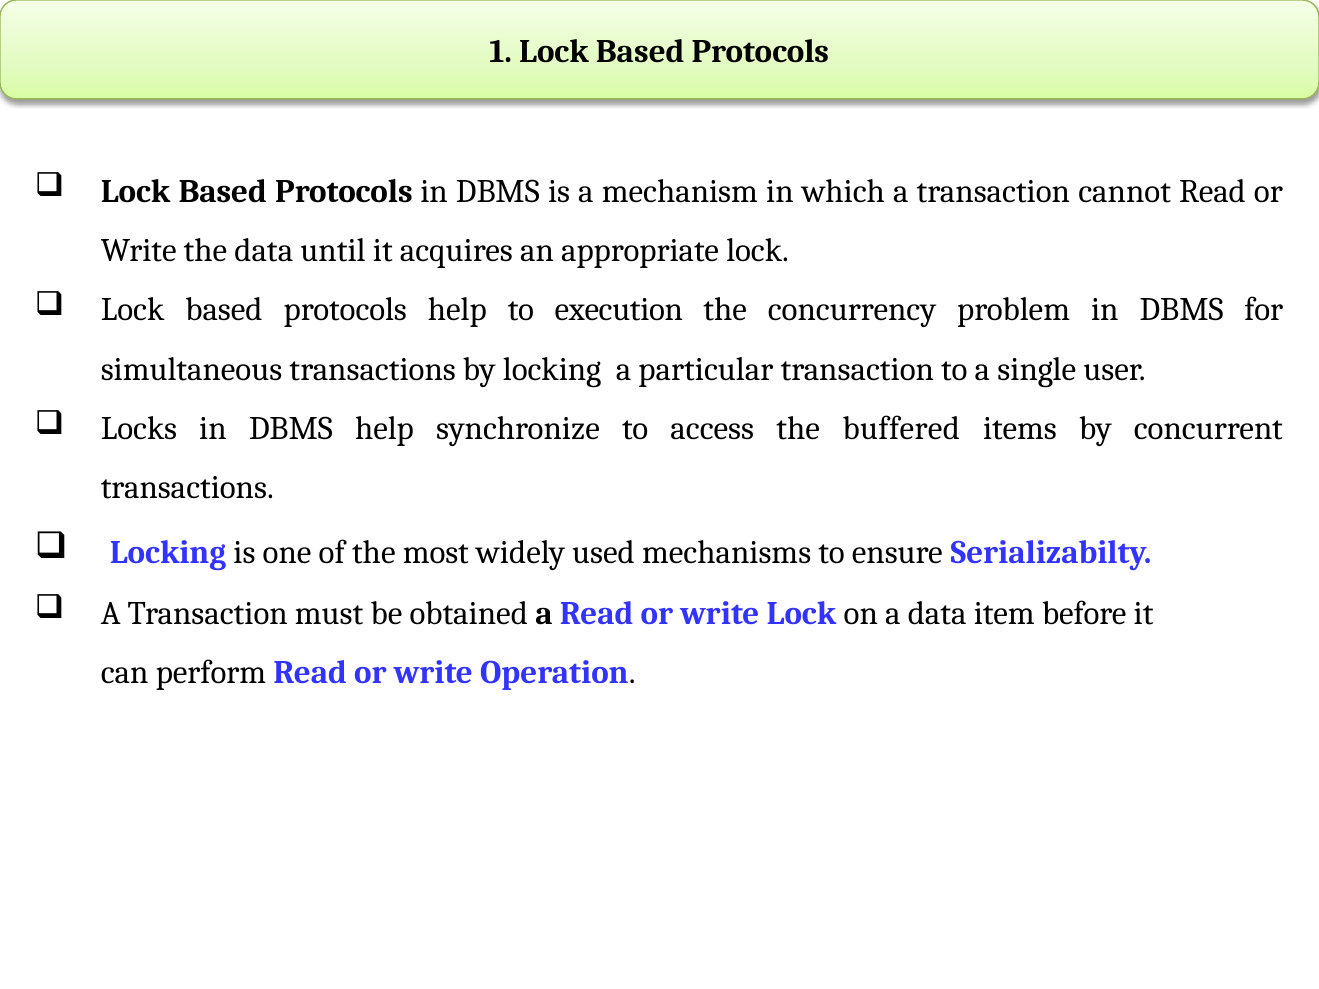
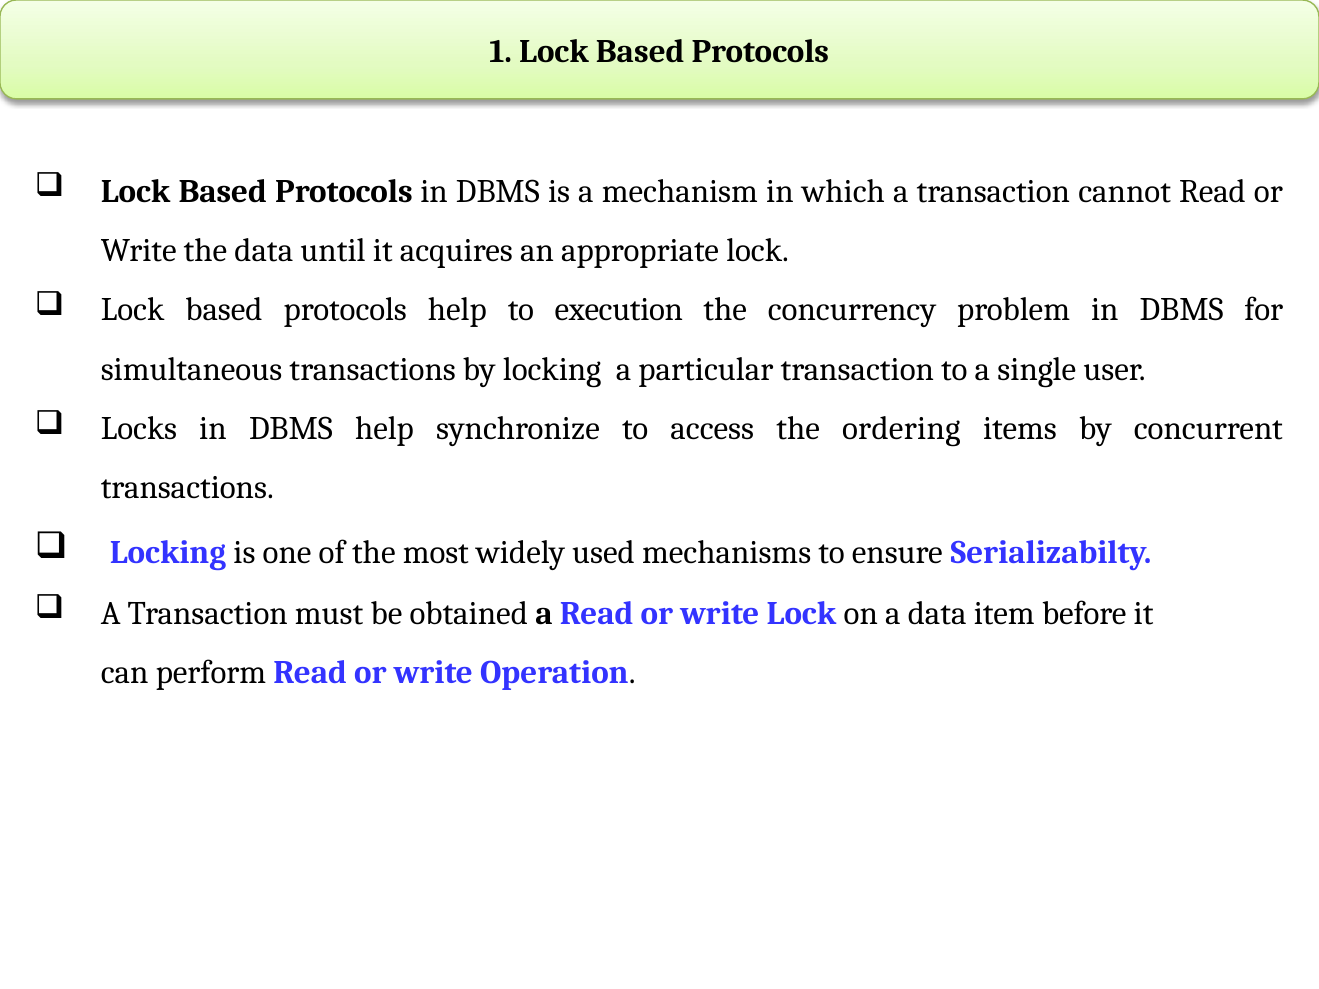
buffered: buffered -> ordering (901, 429)
